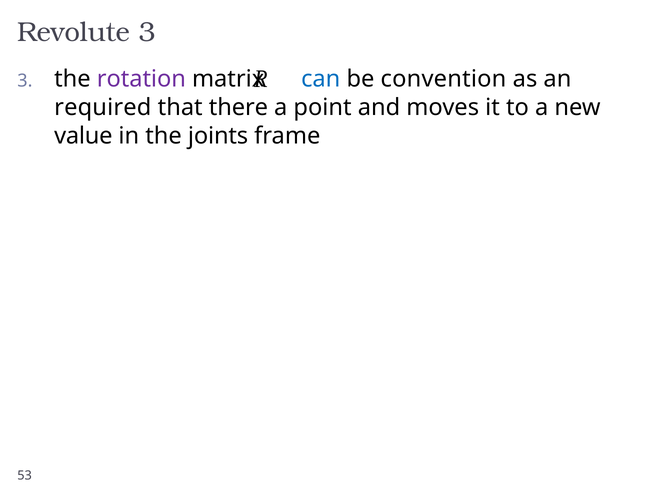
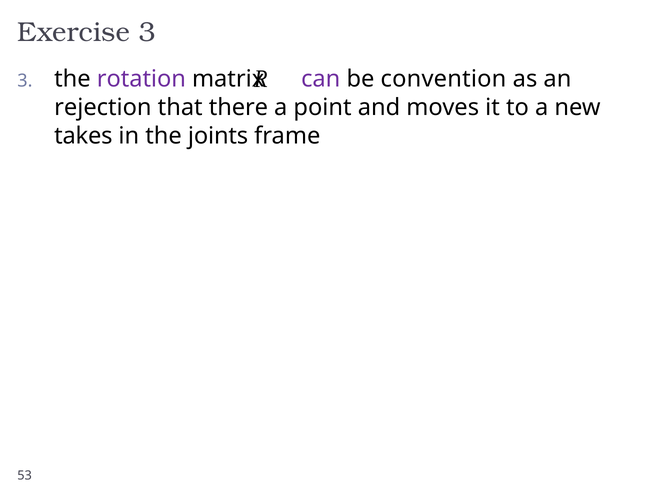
Revolute: Revolute -> Exercise (74, 32)
can colour: blue -> purple (321, 79)
required: required -> rejection (103, 107)
value: value -> takes (83, 136)
